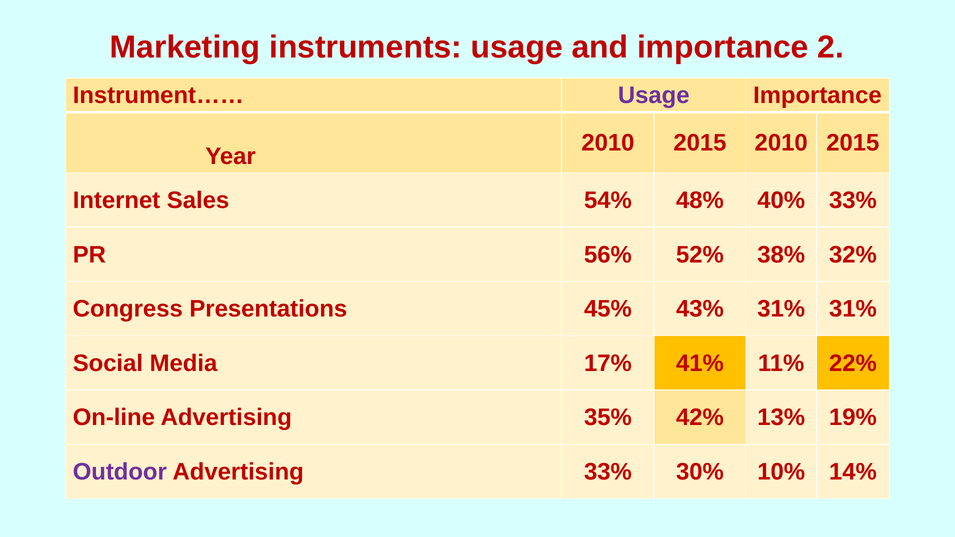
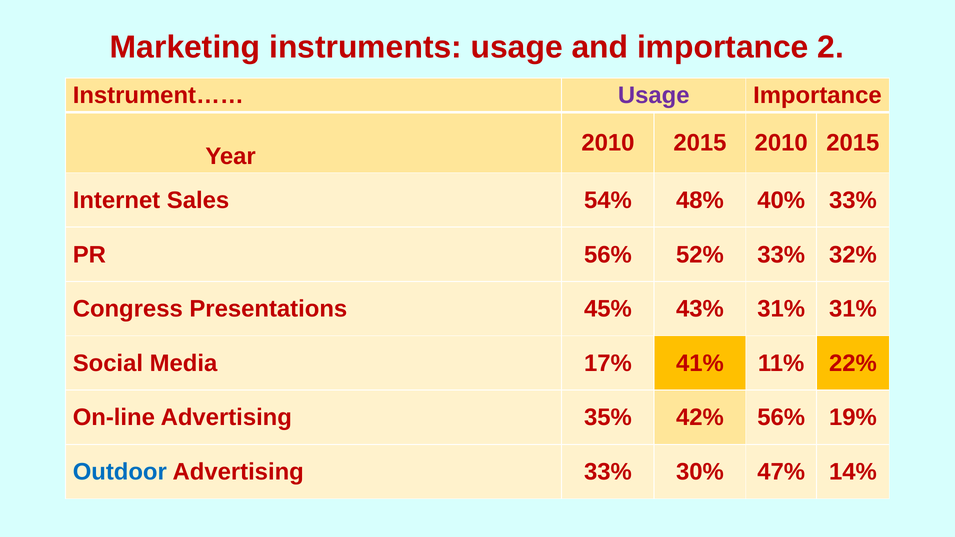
52% 38%: 38% -> 33% (781, 255)
42% 13%: 13% -> 56% (781, 418)
Outdoor colour: purple -> blue (120, 472)
10%: 10% -> 47% (781, 472)
